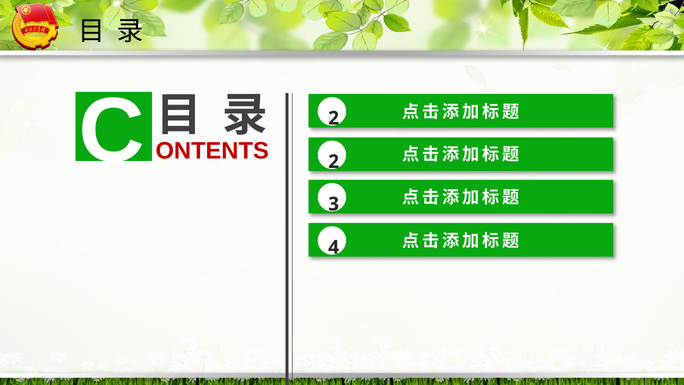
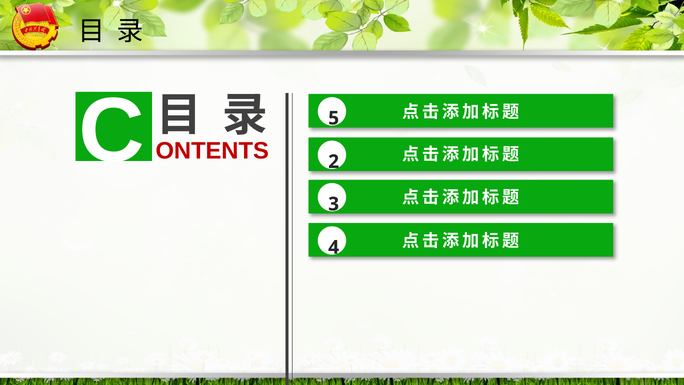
C 2: 2 -> 5 (334, 118)
